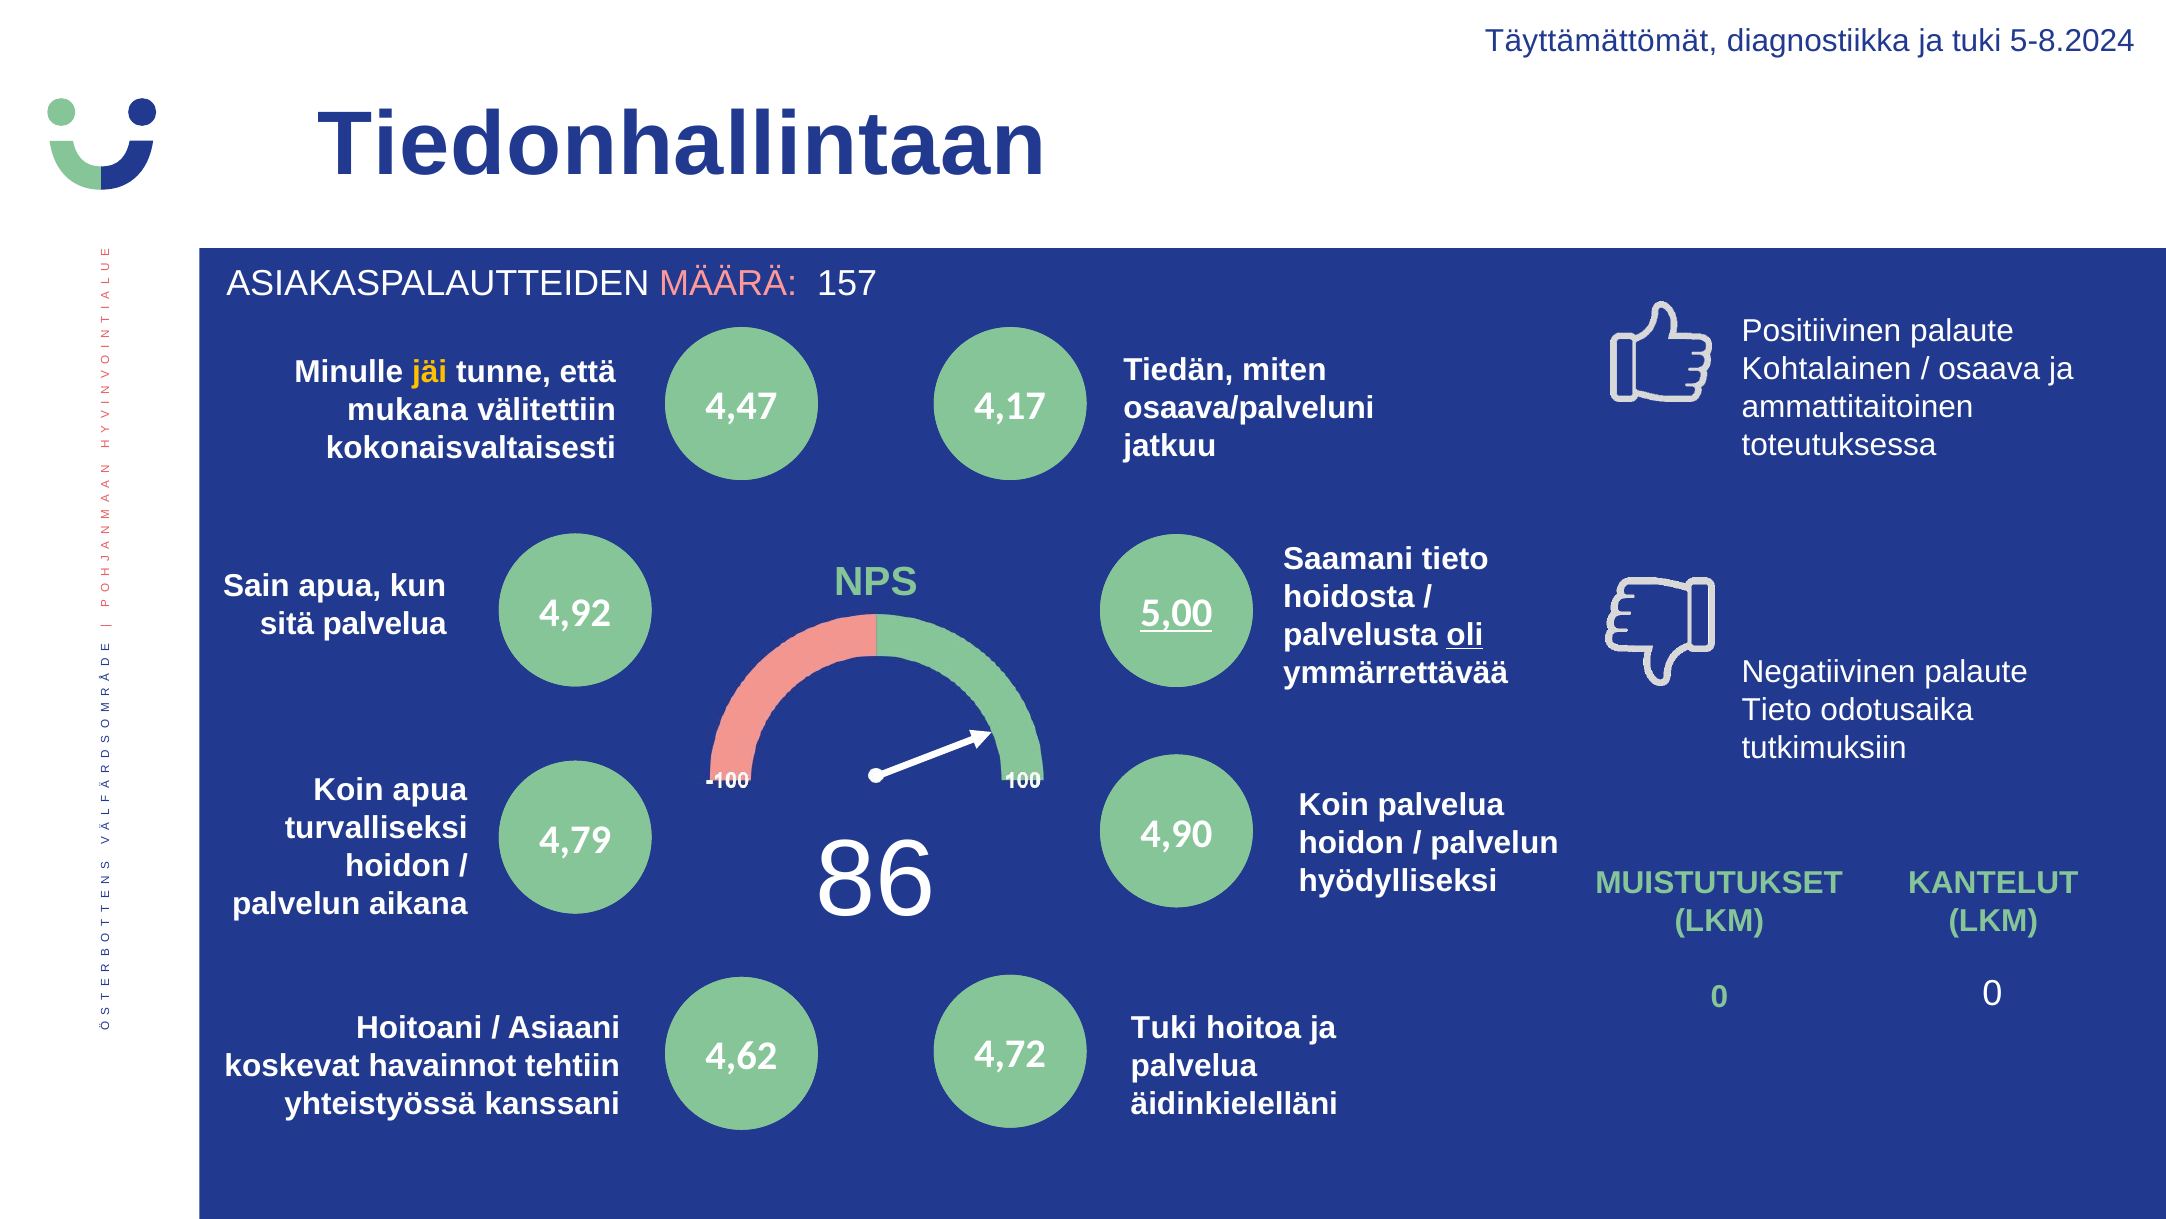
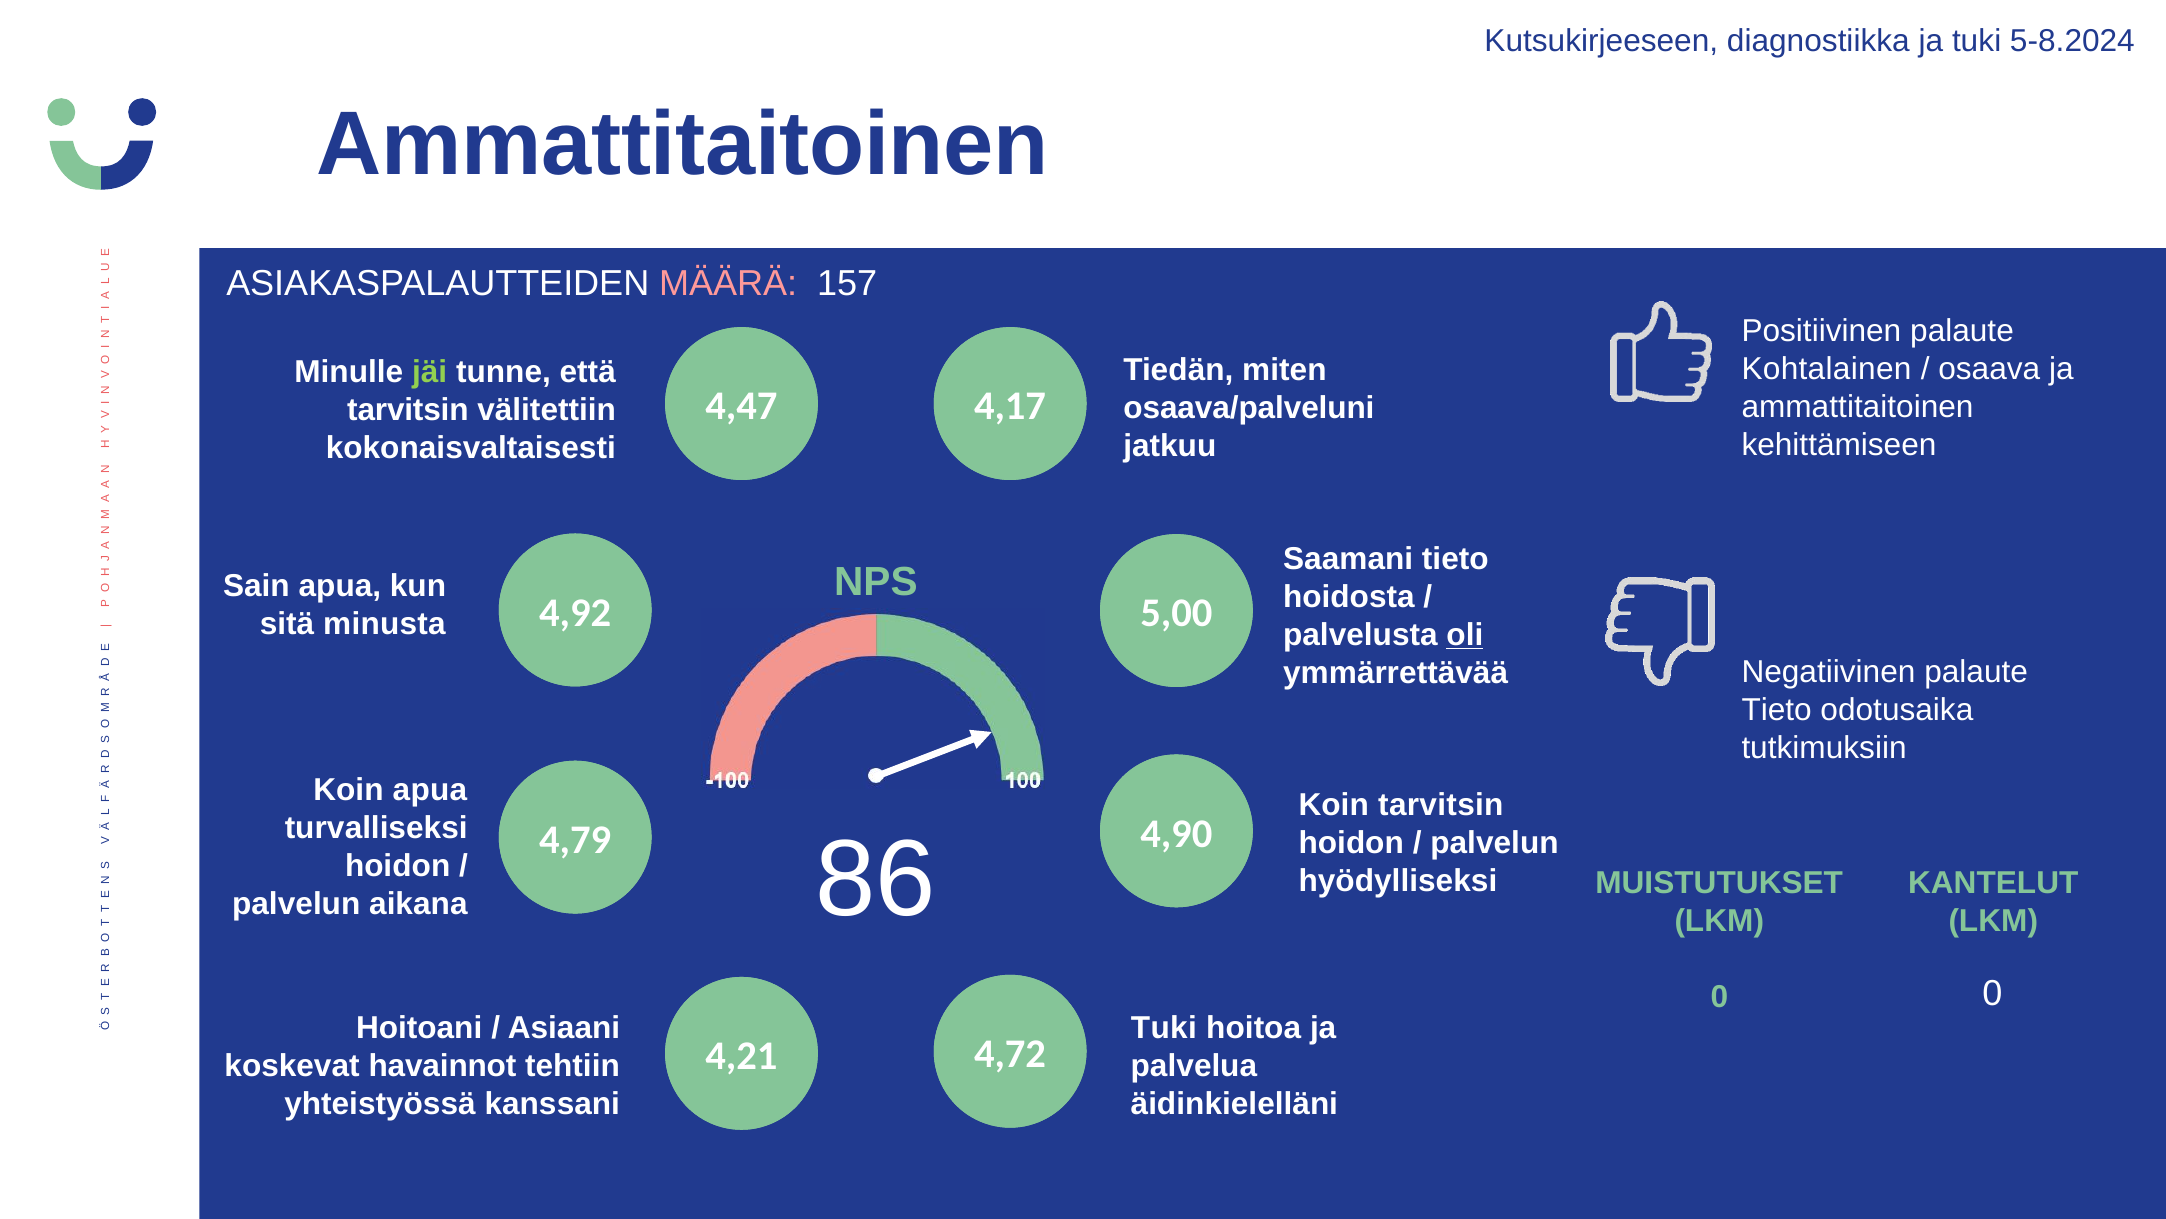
Täyttämättömät: Täyttämättömät -> Kutsukirjeeseen (1601, 41)
Tiedonhallintaan: Tiedonhallintaan -> Ammattitaitoinen (683, 145)
jäi colour: yellow -> light green (430, 372)
mukana: mukana -> tarvitsin (408, 410)
toteutuksessa: toteutuksessa -> kehittämiseen (1839, 444)
5,00 underline: present -> none (1176, 613)
sitä palvelua: palvelua -> minusta (384, 624)
Koin palvelua: palvelua -> tarvitsin (1441, 805)
4,62: 4,62 -> 4,21 (741, 1056)
